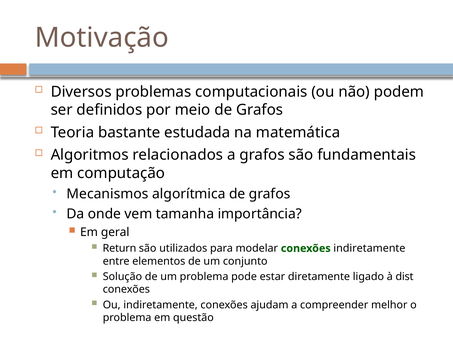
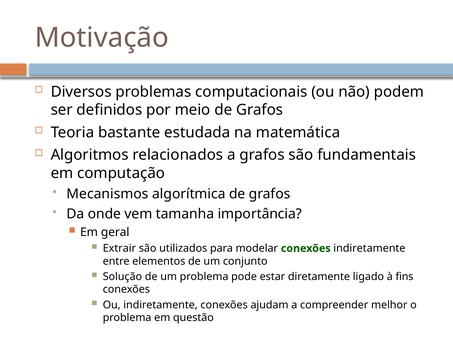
Return: Return -> Extrair (119, 248)
dist: dist -> fins (405, 276)
